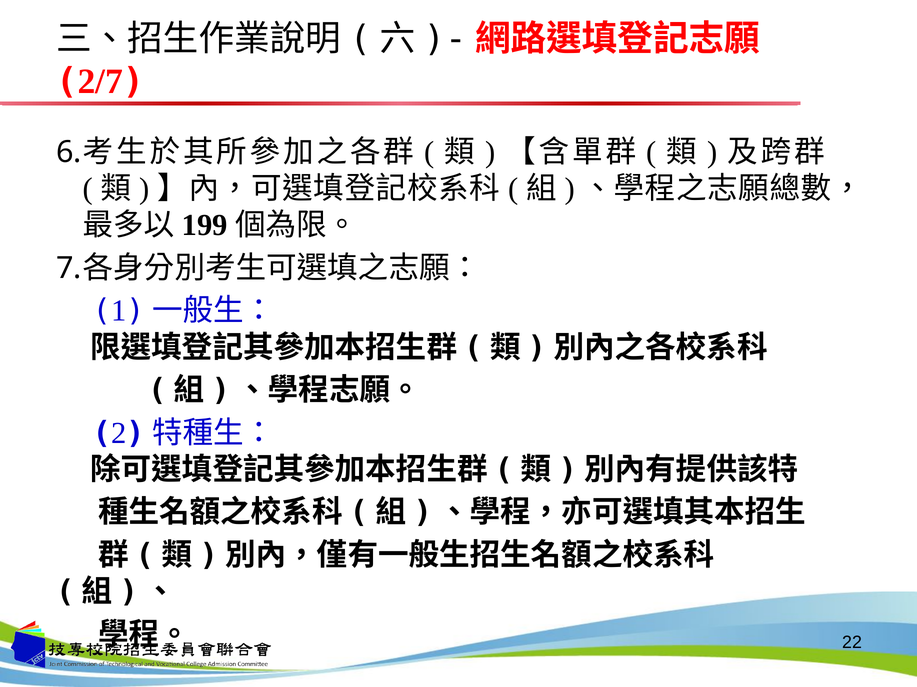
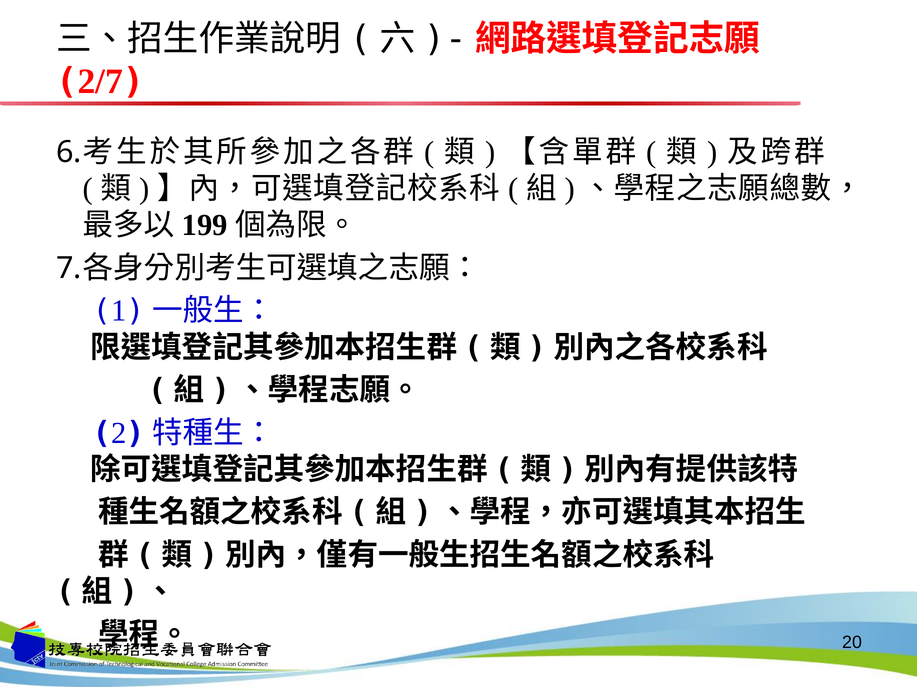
22: 22 -> 20 (852, 643)
